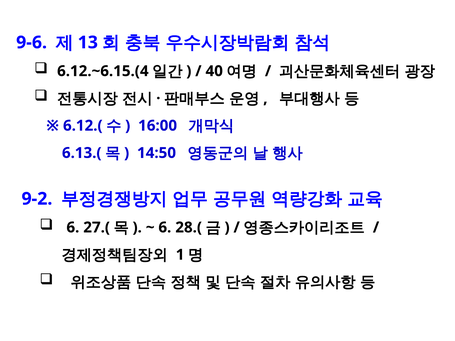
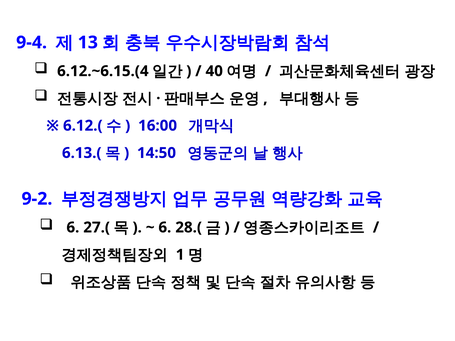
9-6: 9-6 -> 9-4 (32, 42)
